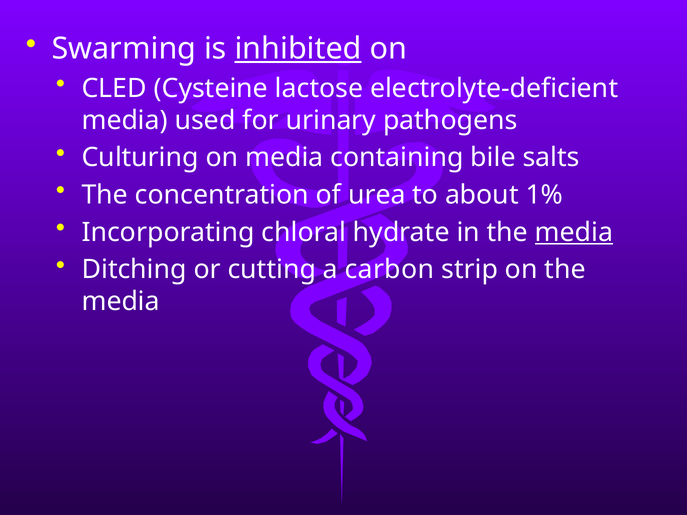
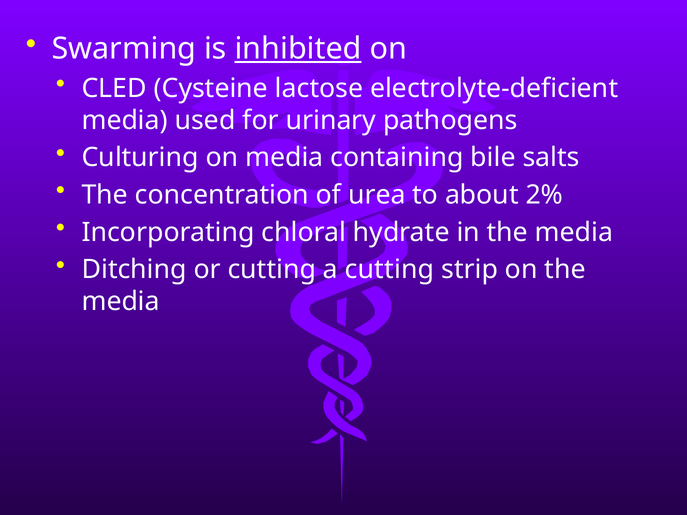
1%: 1% -> 2% (544, 195)
media underline: present -> none (574, 232)
a carbon: carbon -> cutting (390, 270)
